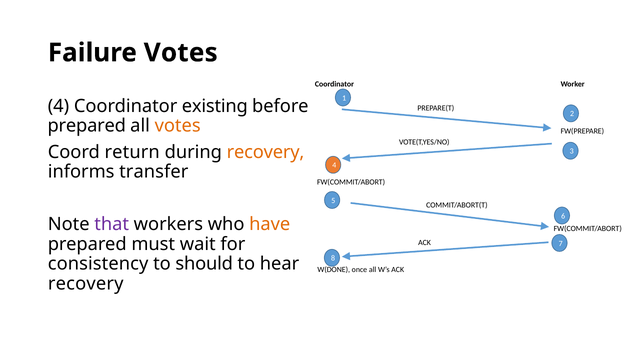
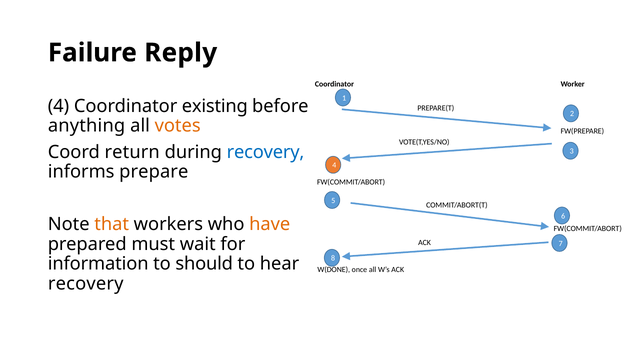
Failure Votes: Votes -> Reply (181, 53)
prepared: prepared -> anything (87, 126)
recovery colour: orange -> blue (266, 152)
transfer: transfer -> prepare (154, 172)
that colour: purple -> orange (112, 224)
consistency: consistency -> information (98, 264)
